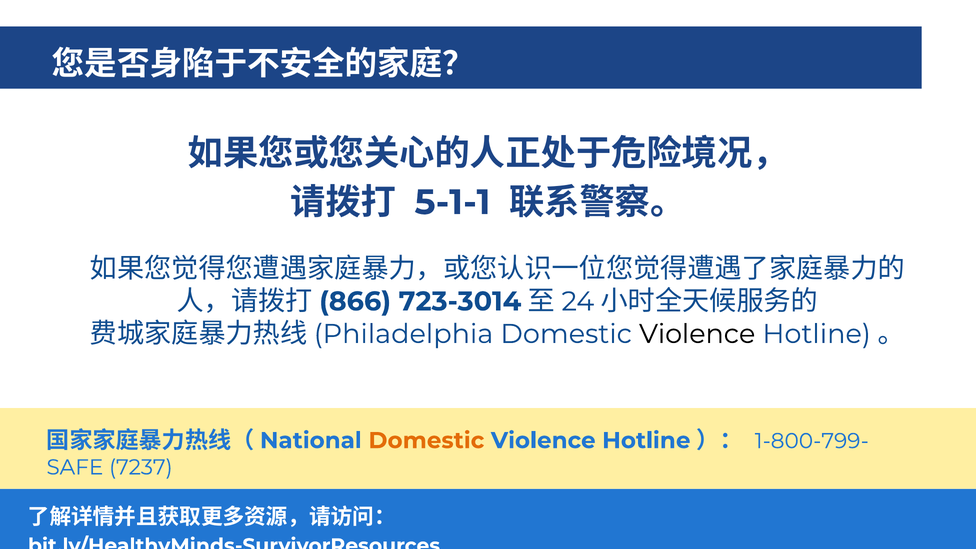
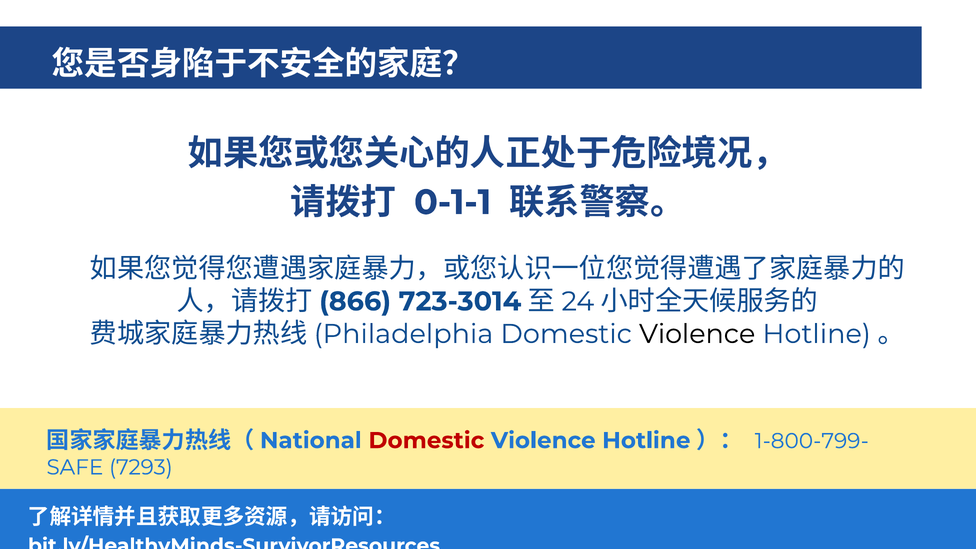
5-1-1: 5-1-1 -> 0-1-1 (453, 202)
Domestic colour: orange -> red (426, 441)
7237: 7237 -> 7293 (141, 467)
